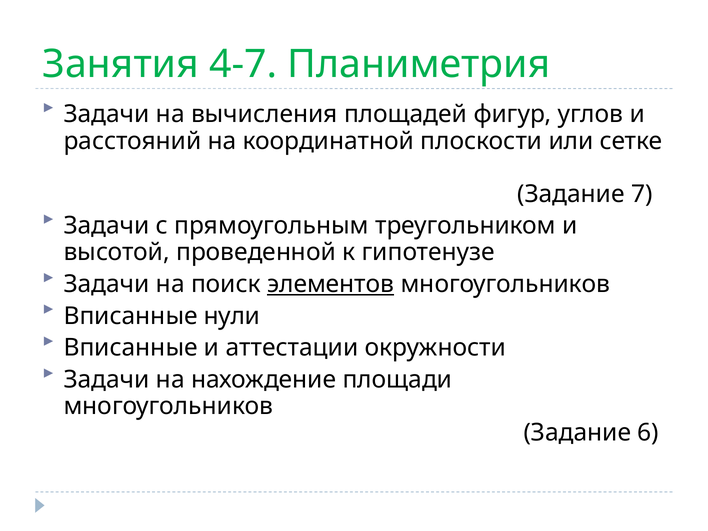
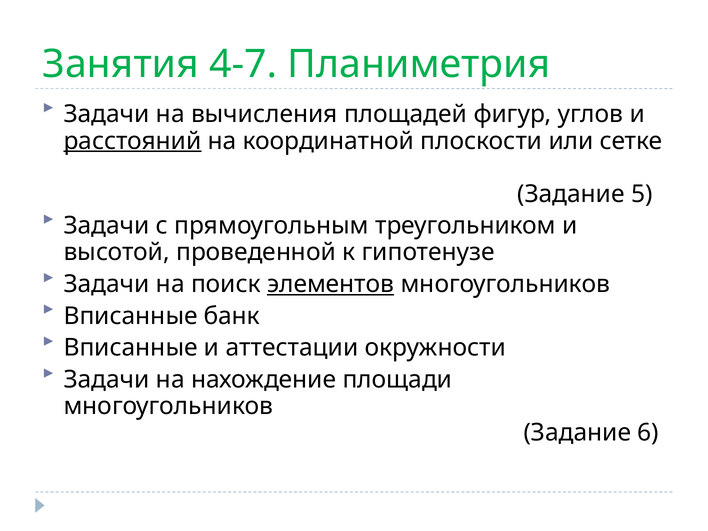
расстояний underline: none -> present (132, 141)
7: 7 -> 5 (642, 194)
нули: нули -> банк (232, 316)
